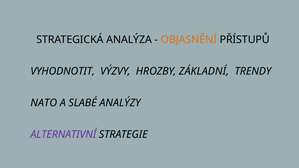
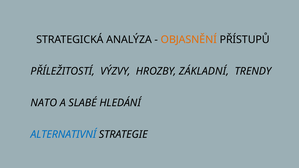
VYHODNOTIT: VYHODNOTIT -> PŘÍLEŽITOSTÍ (63, 71)
ANALÝZY: ANALÝZY -> HLEDÁNÍ (120, 103)
ALTERNATIVNÍ colour: purple -> blue (63, 135)
